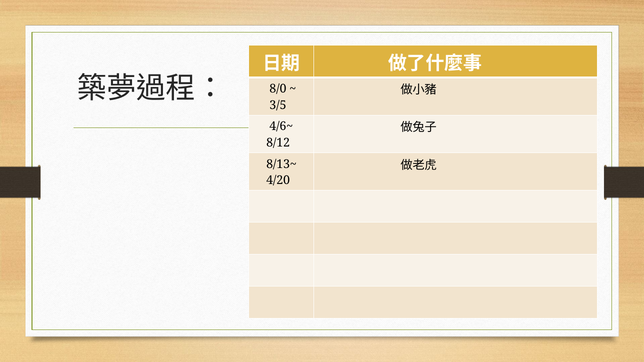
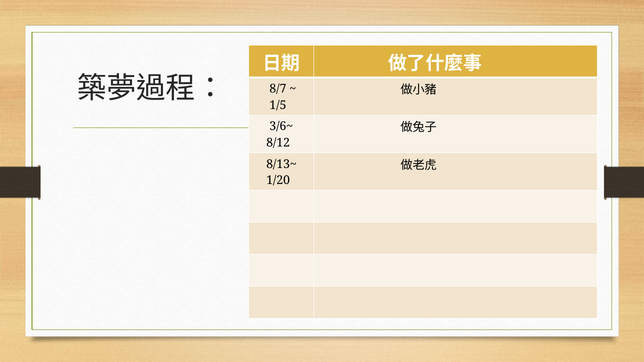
8/0: 8/0 -> 8/7 (278, 89)
3/5: 3/5 -> 1/5 (278, 105)
4/6~: 4/6~ -> 3/6~ (281, 126)
4/20: 4/20 -> 1/20 (278, 181)
